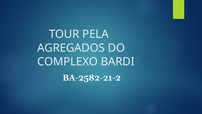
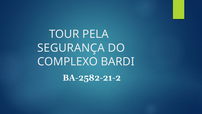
AGREGADOS: AGREGADOS -> SEGURANÇA (71, 48)
